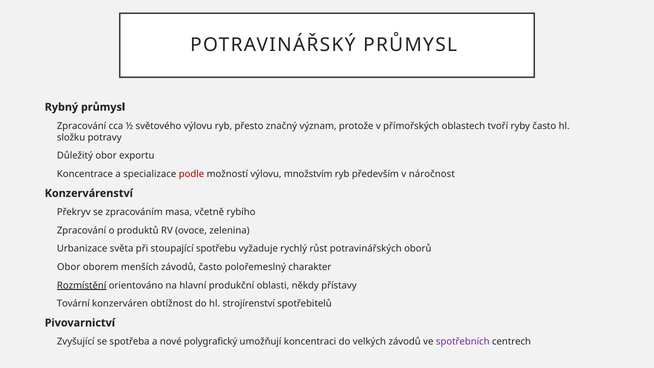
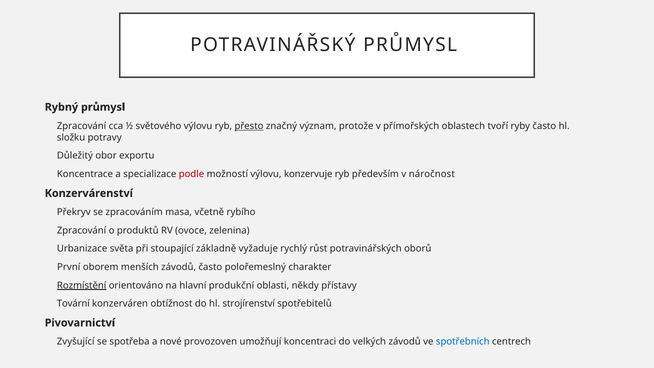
přesto underline: none -> present (249, 126)
množstvím: množstvím -> konzervuje (308, 174)
spotřebu: spotřebu -> základně (216, 249)
Obor: Obor -> První (69, 267)
polygrafický: polygrafický -> provozoven (211, 342)
spotřebních colour: purple -> blue (463, 342)
